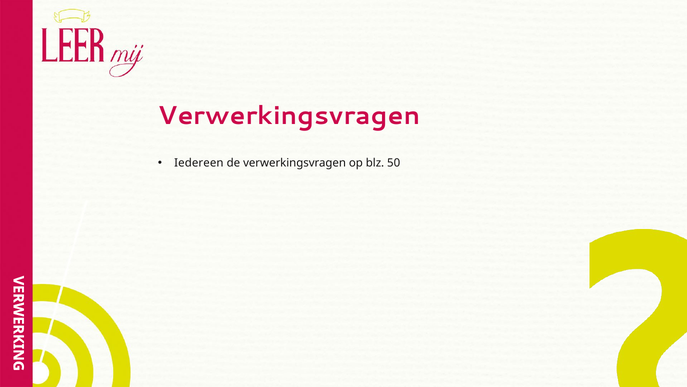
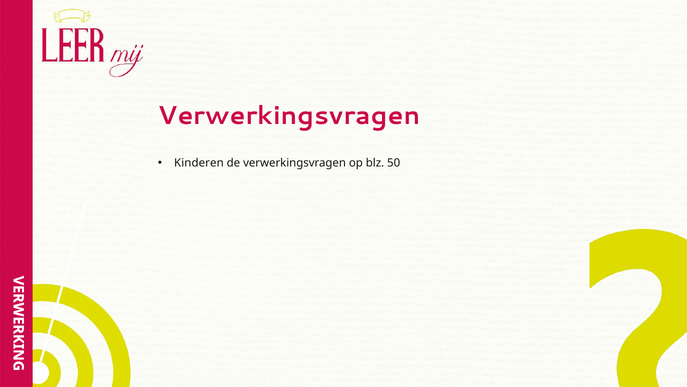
Iedereen: Iedereen -> Kinderen (199, 163)
